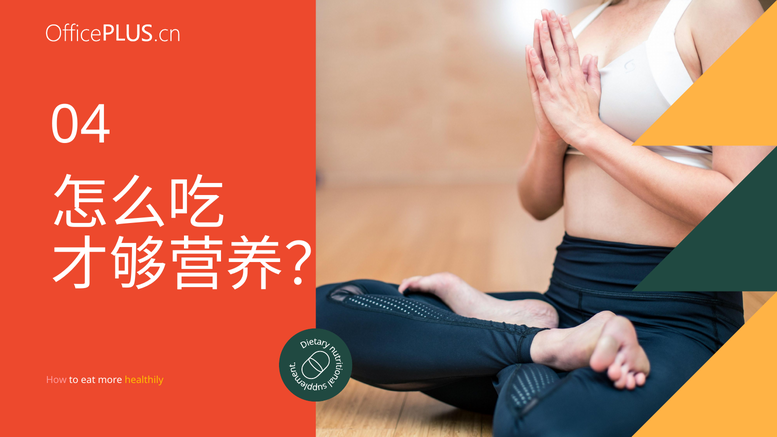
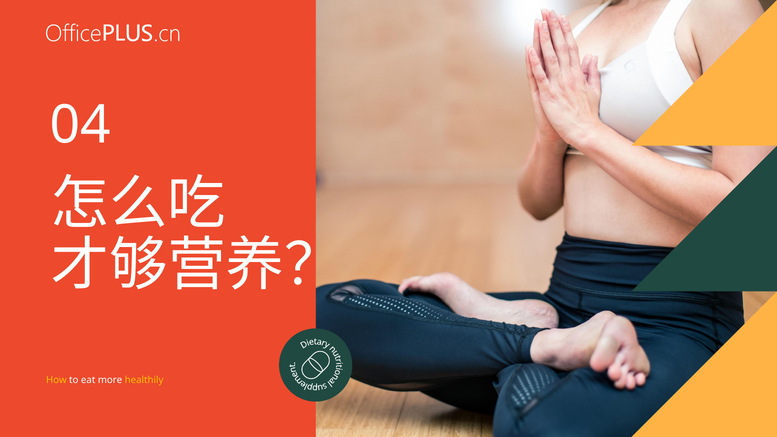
How colour: pink -> yellow (56, 380)
